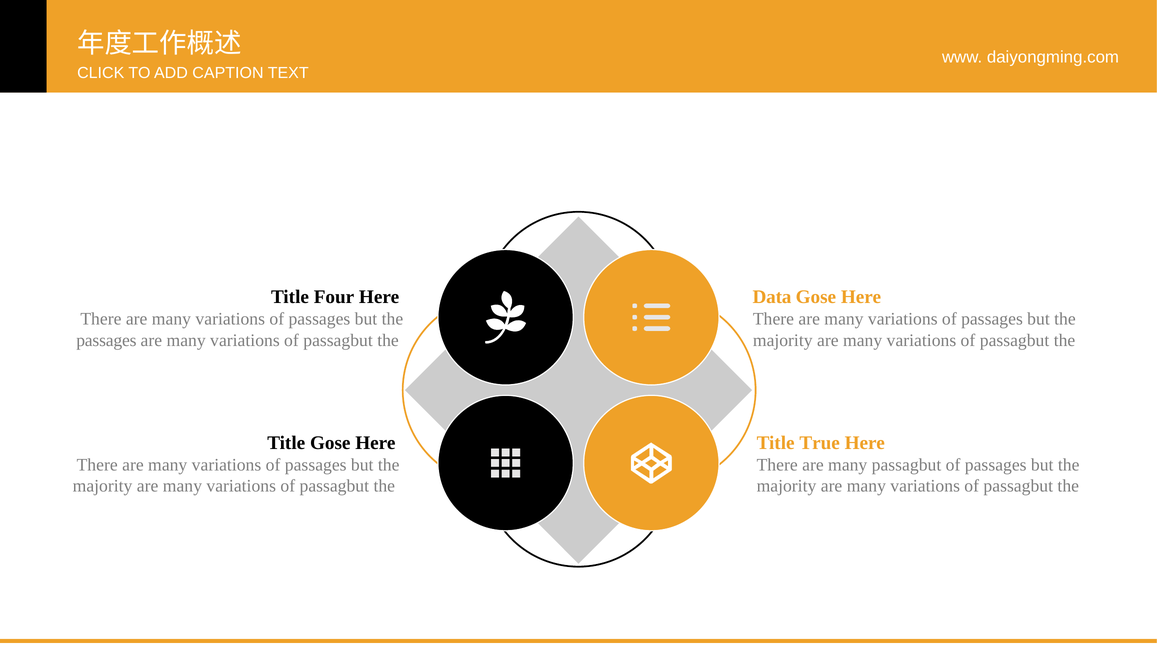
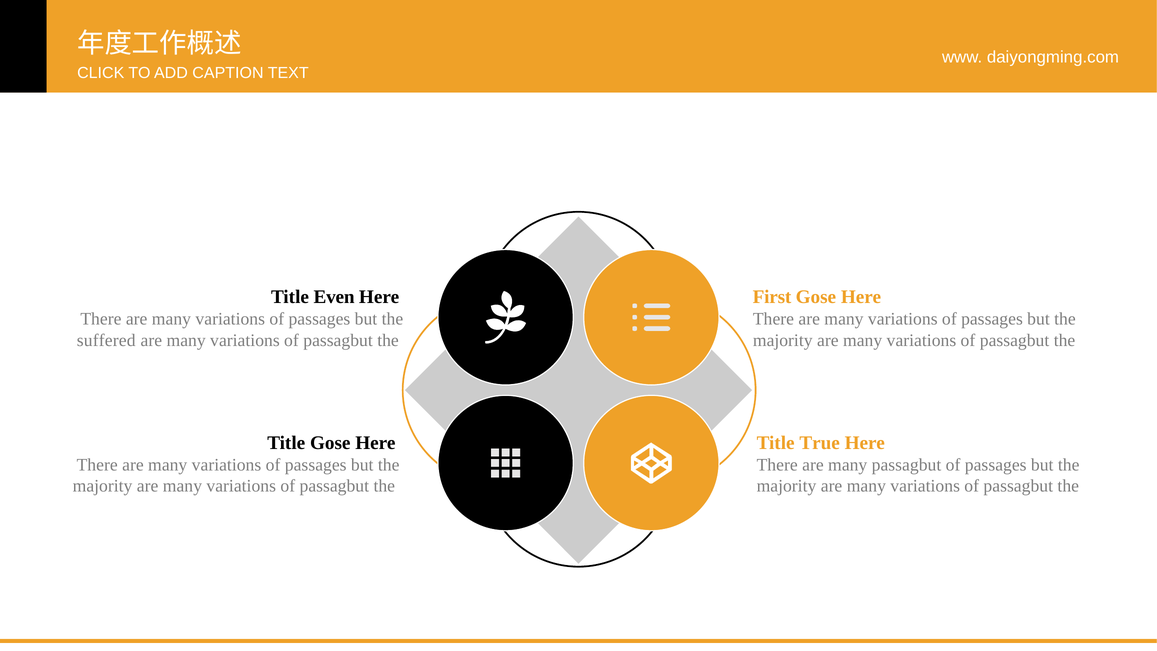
Four: Four -> Even (334, 297)
Data: Data -> First (772, 297)
passages: passages -> suffered (106, 340)
